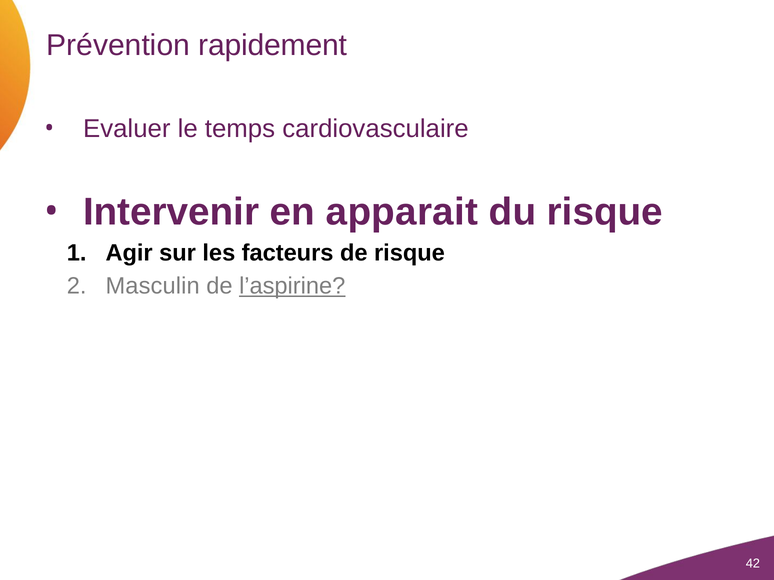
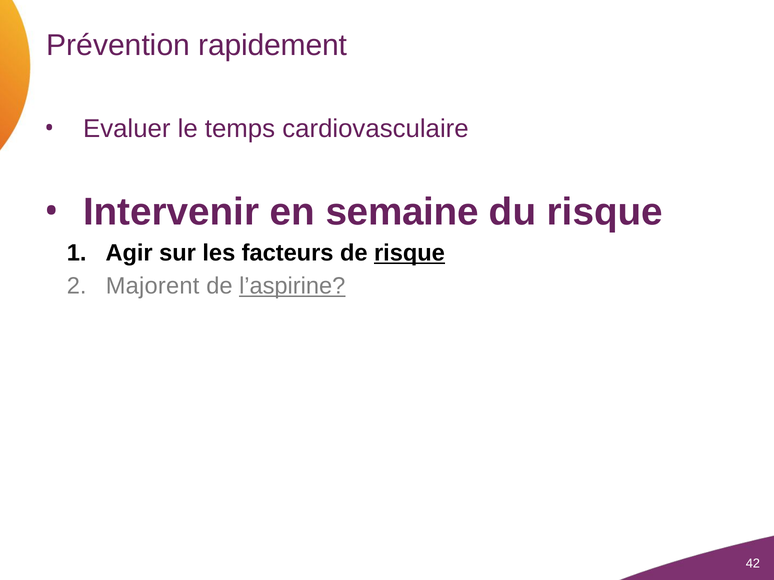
apparait: apparait -> semaine (402, 212)
risque underline: none -> present (409, 253)
Masculin: Masculin -> Majorent (153, 286)
